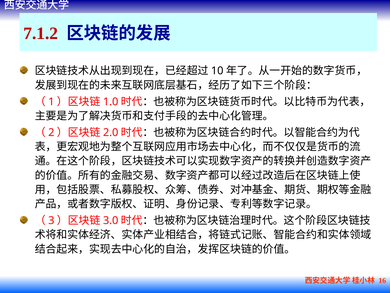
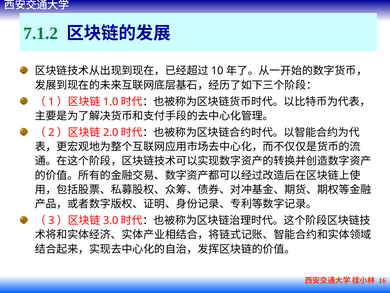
7.1.2 colour: red -> green (41, 33)
